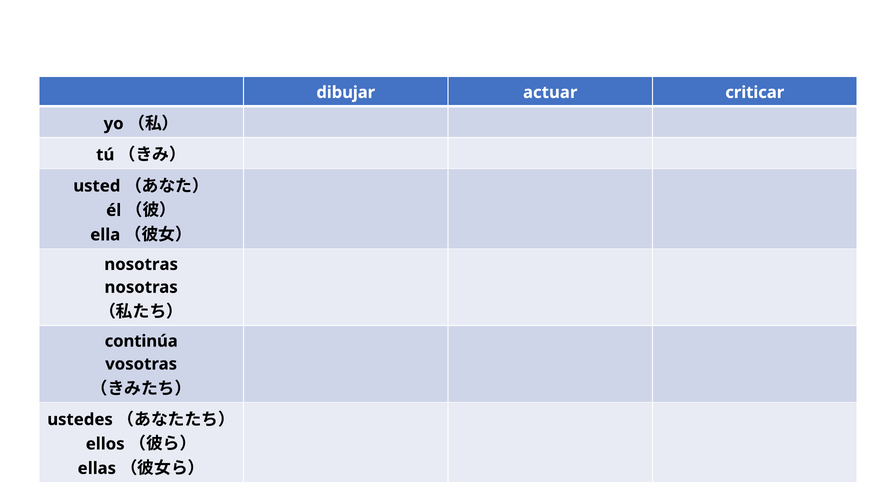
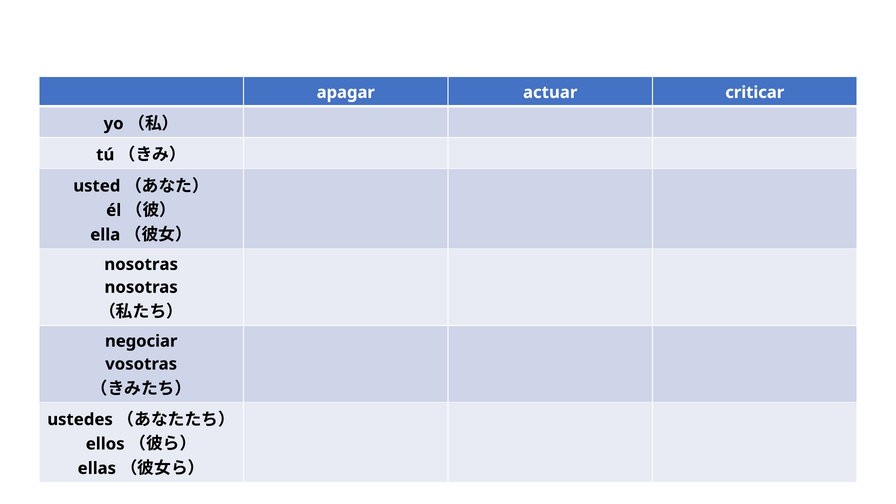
dibujar: dibujar -> apagar (346, 92)
continúa: continúa -> negociar (141, 341)
